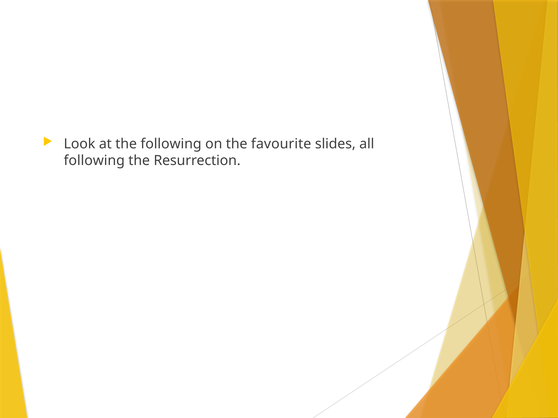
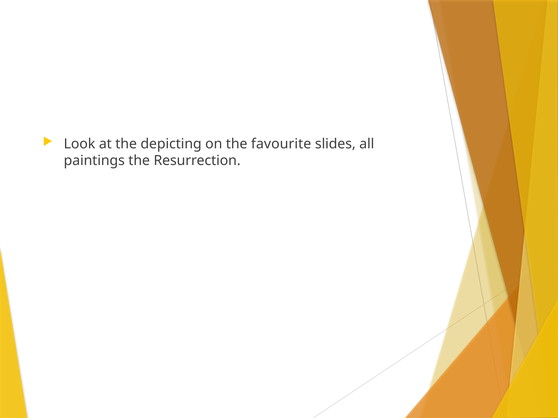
the following: following -> depicting (171, 144)
following: following -> paintings (94, 161)
